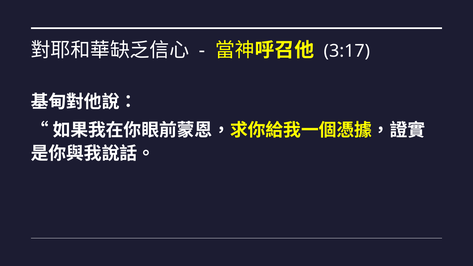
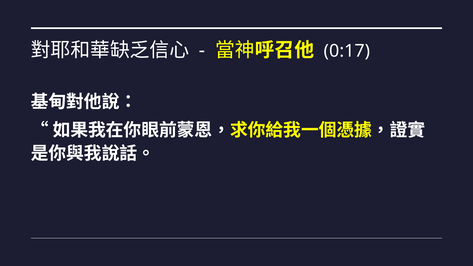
3:17: 3:17 -> 0:17 (347, 51)
